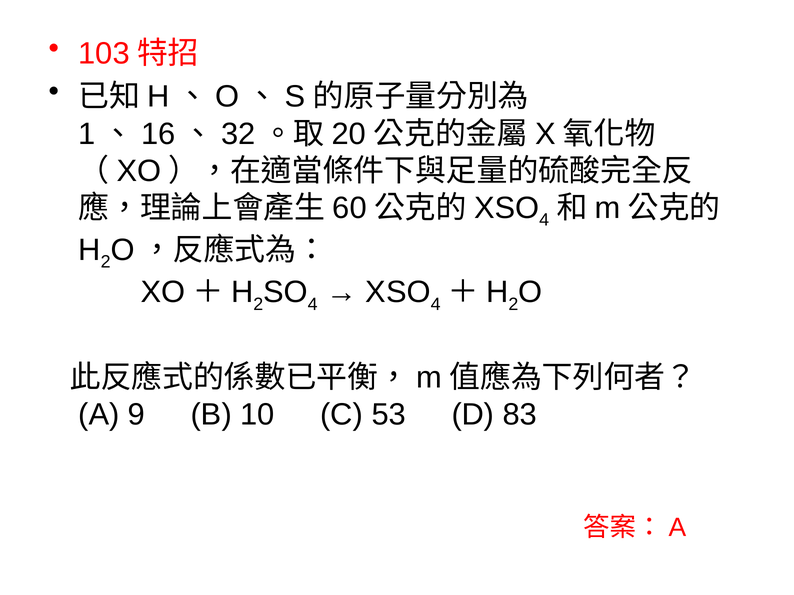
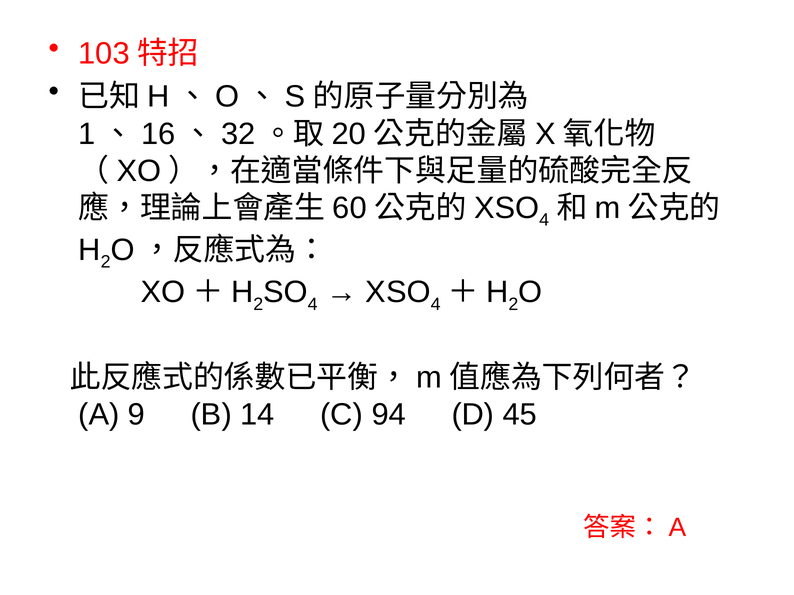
10: 10 -> 14 (257, 415)
53: 53 -> 94 (389, 415)
83: 83 -> 45 (520, 415)
